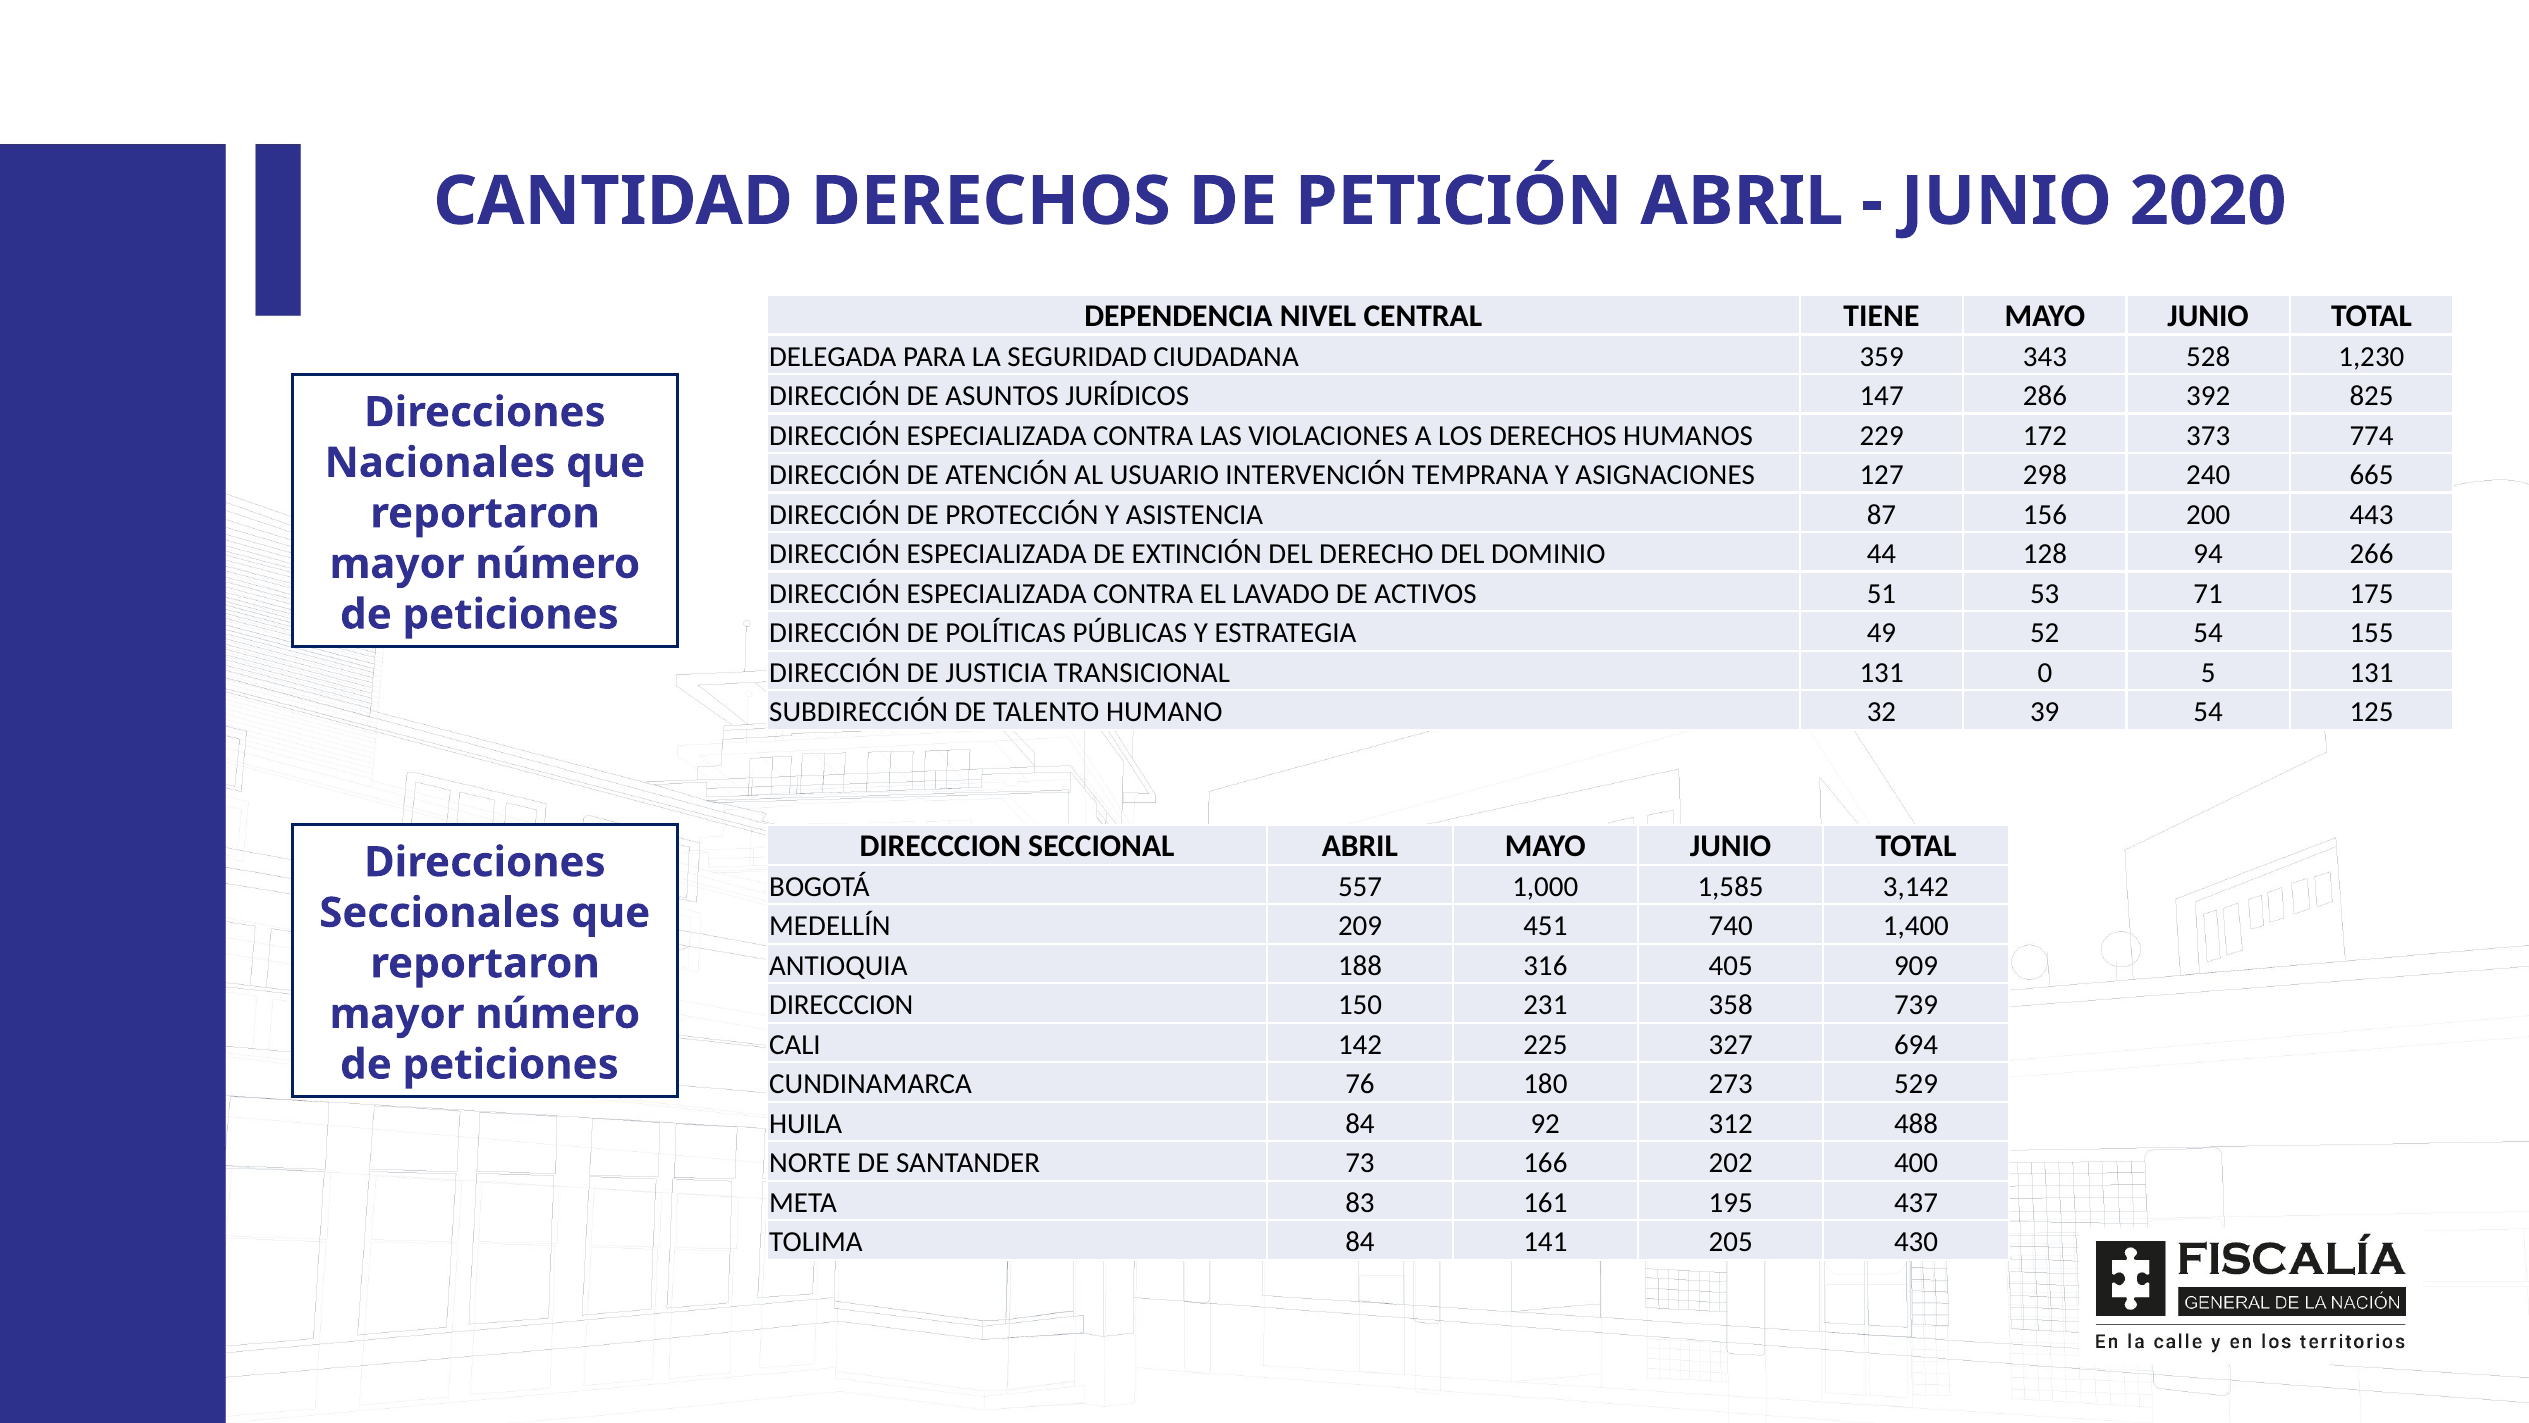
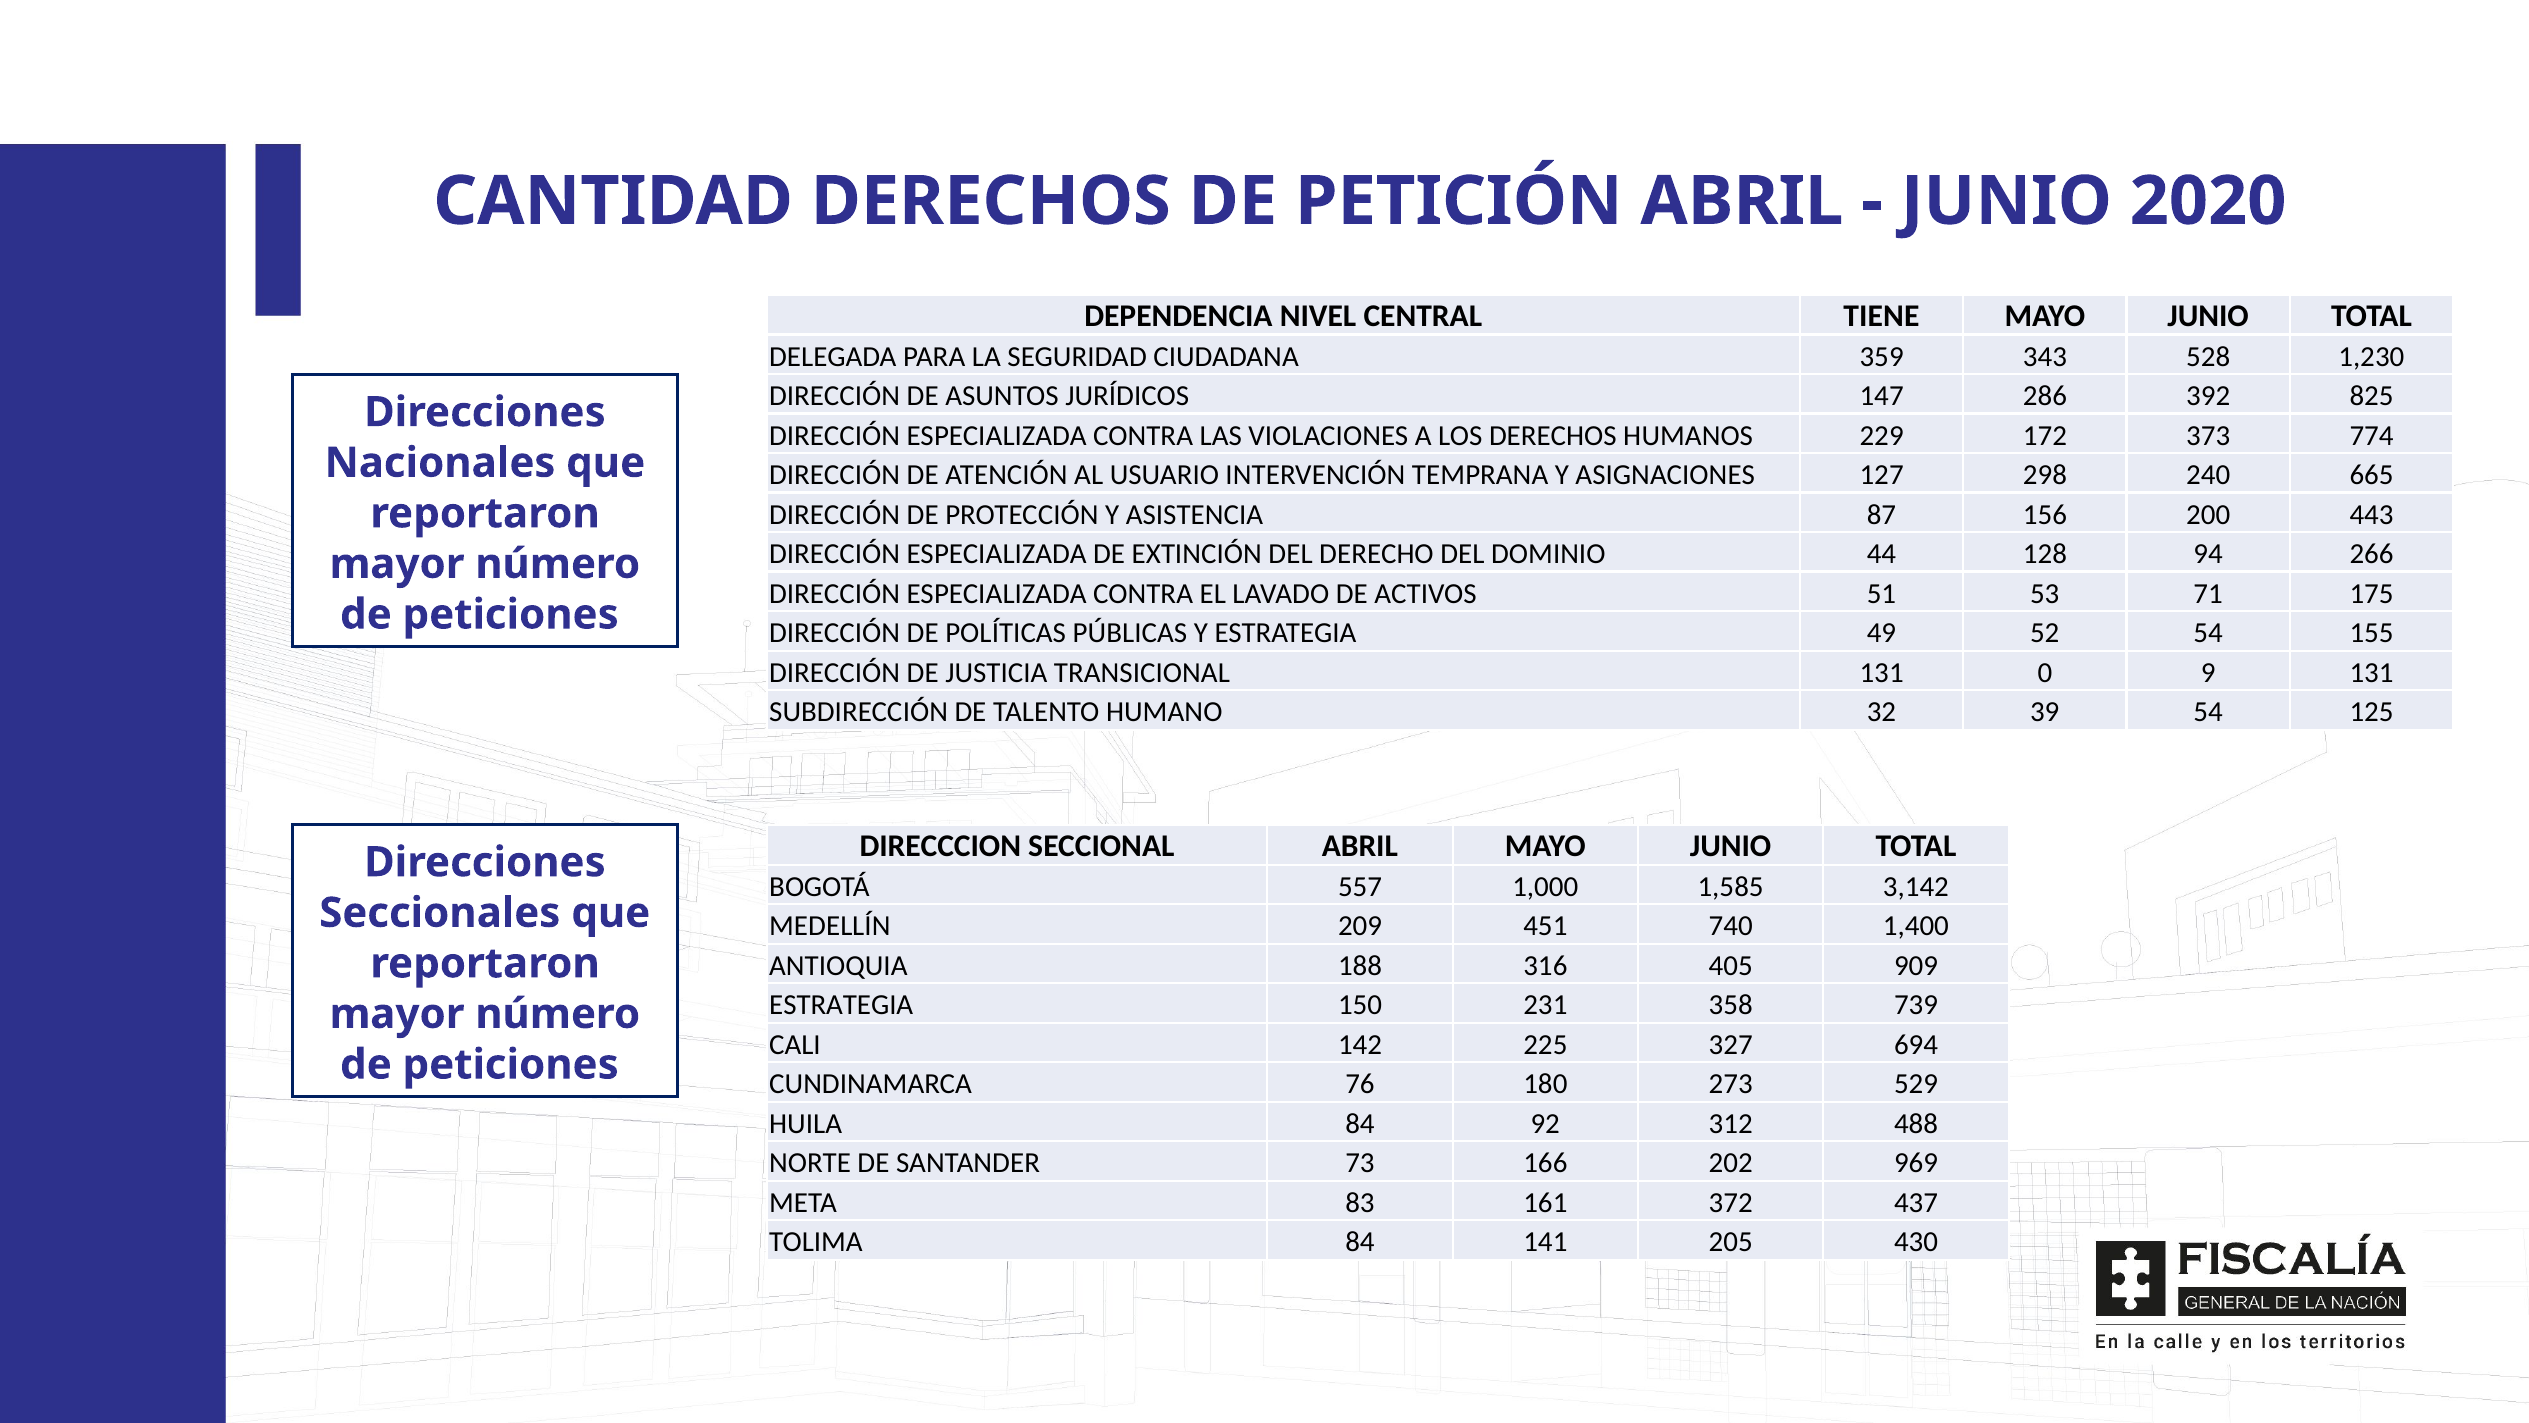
5: 5 -> 9 (2208, 672)
DIRECCCION: DIRECCCION -> ESTRATEGIA (841, 1005)
400: 400 -> 969 (1916, 1163)
195: 195 -> 372 (1731, 1202)
